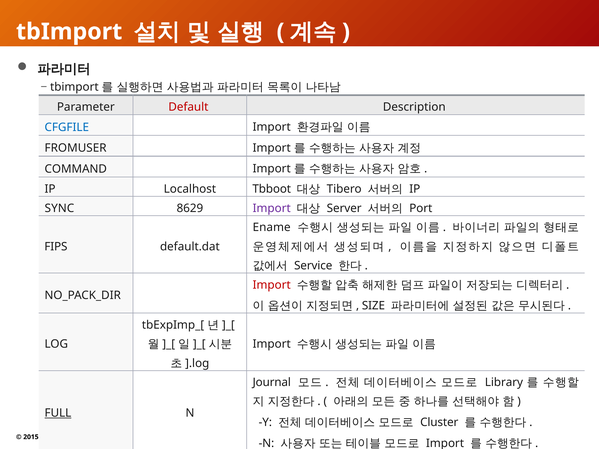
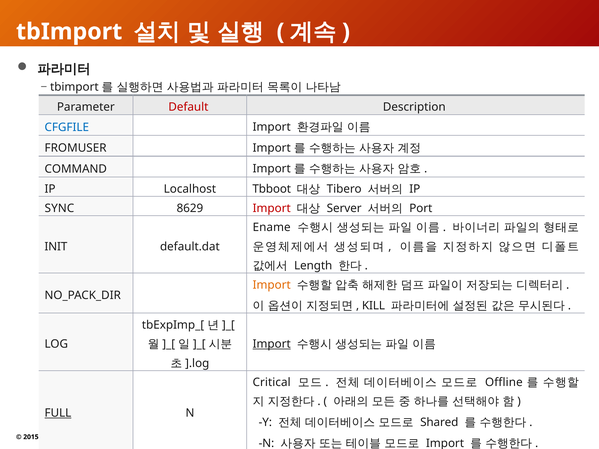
Import colour: purple -> red (272, 208)
FIPS: FIPS -> INIT (56, 247)
Service: Service -> Length (313, 266)
Import colour: red -> orange (272, 285)
SIZE: SIZE -> KILL (373, 306)
Import underline: none -> present (272, 344)
Journal: Journal -> Critical (272, 383)
Library: Library -> Offline (504, 383)
Cluster: Cluster -> Shared (439, 423)
